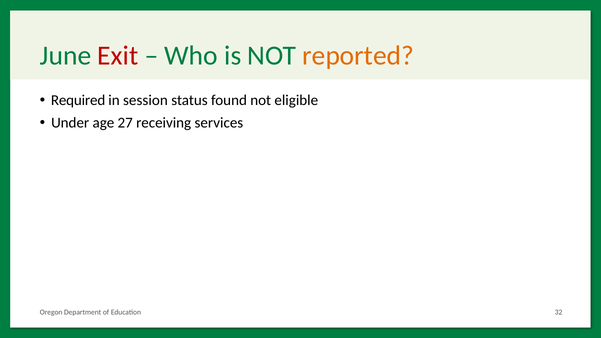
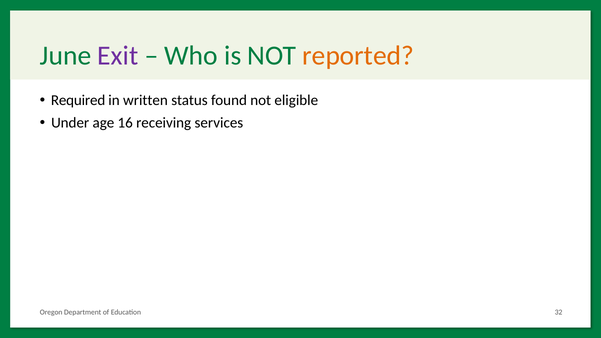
Exit colour: red -> purple (118, 56)
session: session -> written (145, 100)
27: 27 -> 16 (125, 123)
